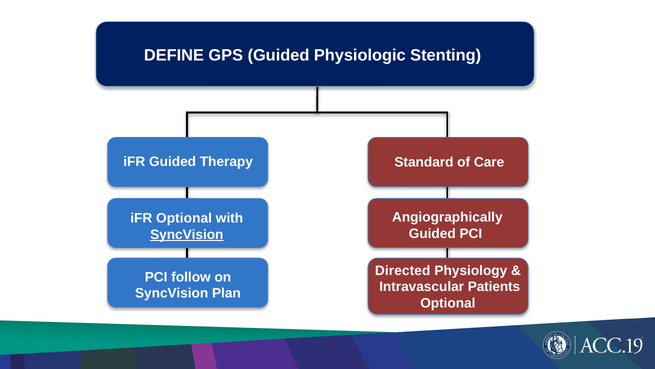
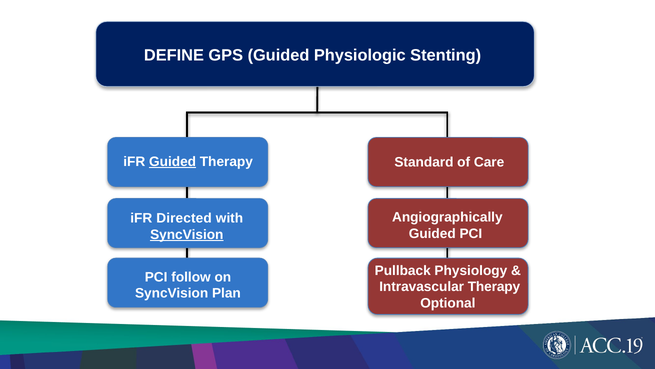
Guided underline: none -> present (173, 161)
iFR Optional: Optional -> Directed (184, 218)
Directed: Directed -> Pullback (403, 270)
Intravascular Patients: Patients -> Therapy (494, 287)
